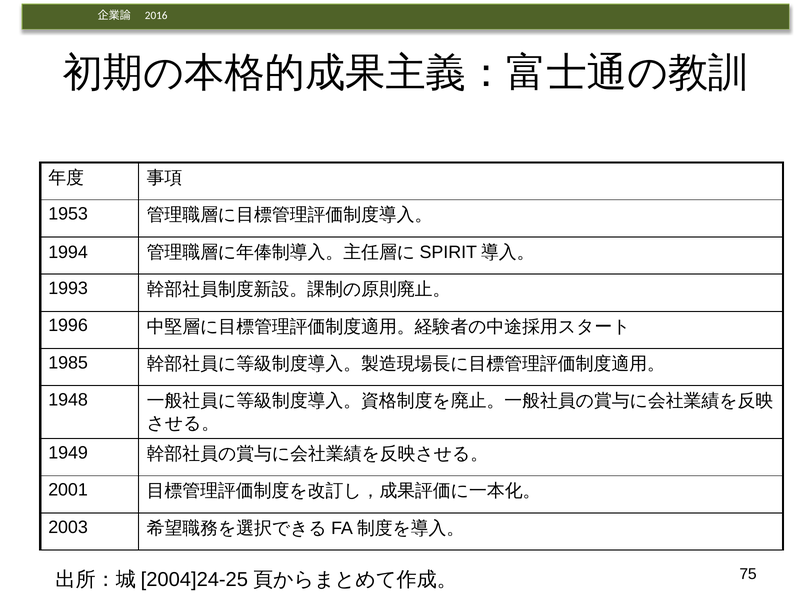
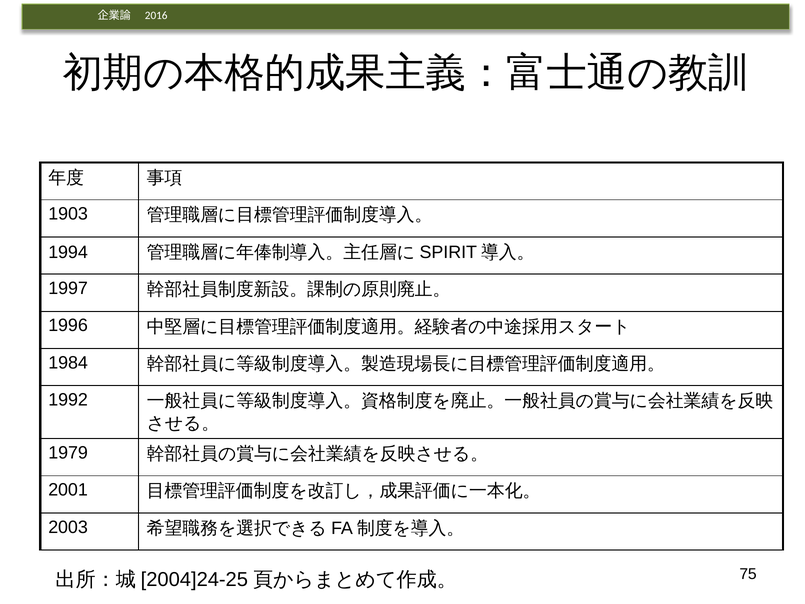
1953: 1953 -> 1903 (68, 214)
1993: 1993 -> 1997 (68, 288)
1985: 1985 -> 1984 (68, 363)
1948: 1948 -> 1992 (68, 400)
1949: 1949 -> 1979 (68, 453)
